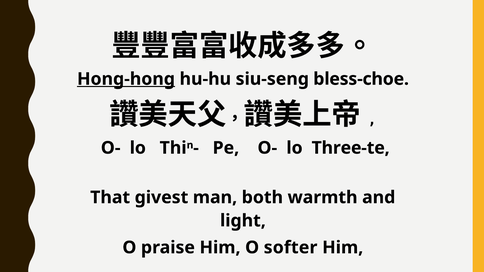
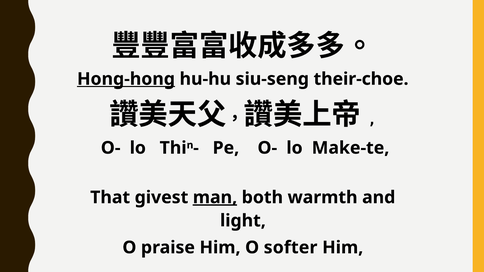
bless-choe: bless-choe -> their-choe (361, 79)
Three-te: Three-te -> Make-te (351, 148)
man underline: none -> present (215, 198)
